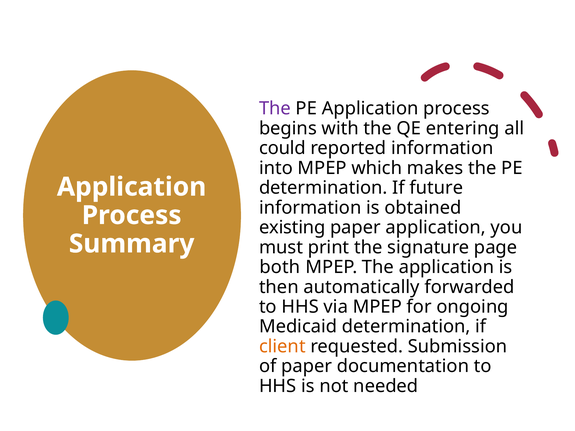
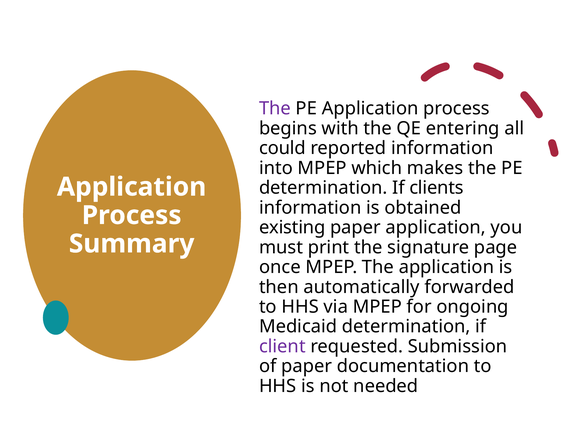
future: future -> clients (437, 188)
both: both -> once (280, 267)
client colour: orange -> purple (282, 347)
